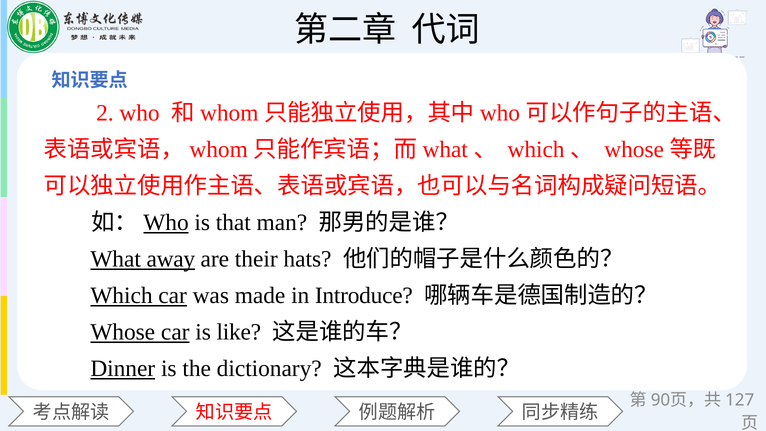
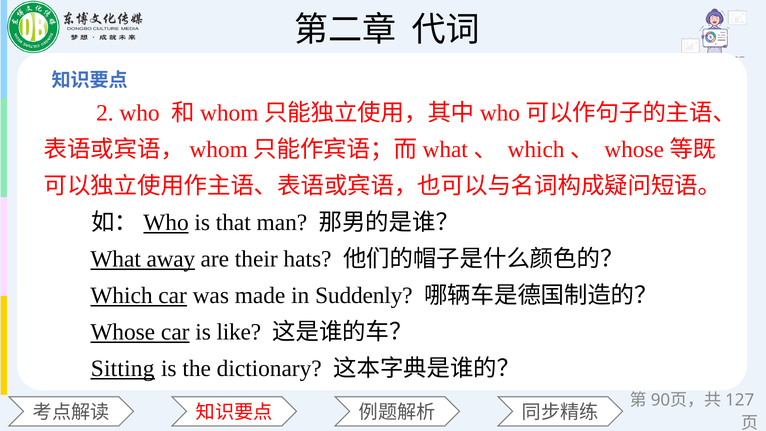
Introduce: Introduce -> Suddenly (364, 295)
Dinner: Dinner -> Sitting (123, 368)
